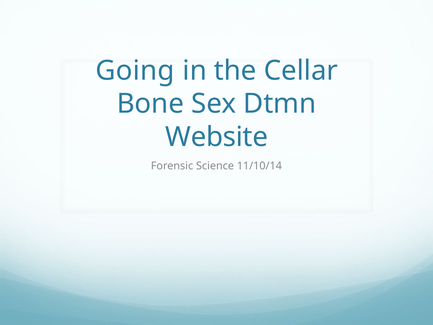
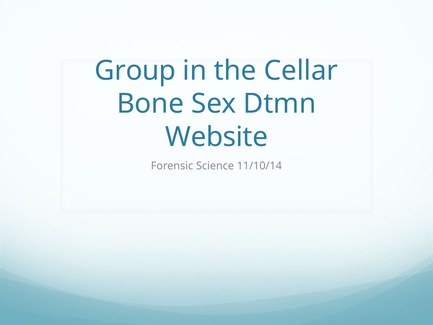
Going: Going -> Group (135, 71)
